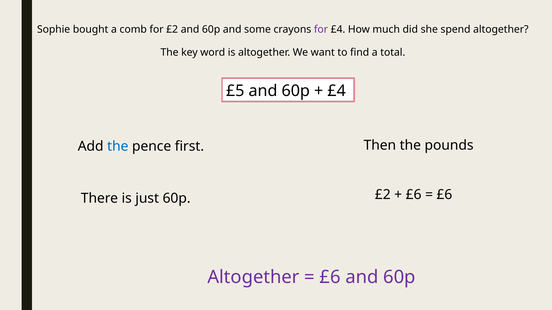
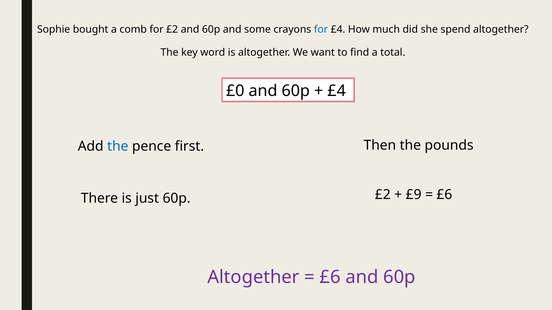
for colour: purple -> blue (321, 29)
£5: £5 -> £0 (235, 91)
£6: £6 -> £9 (414, 195)
